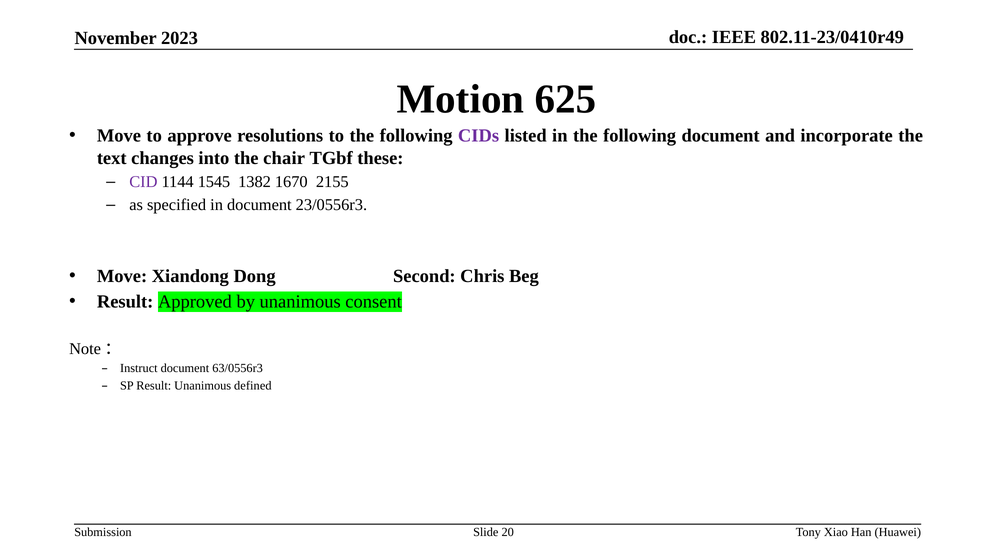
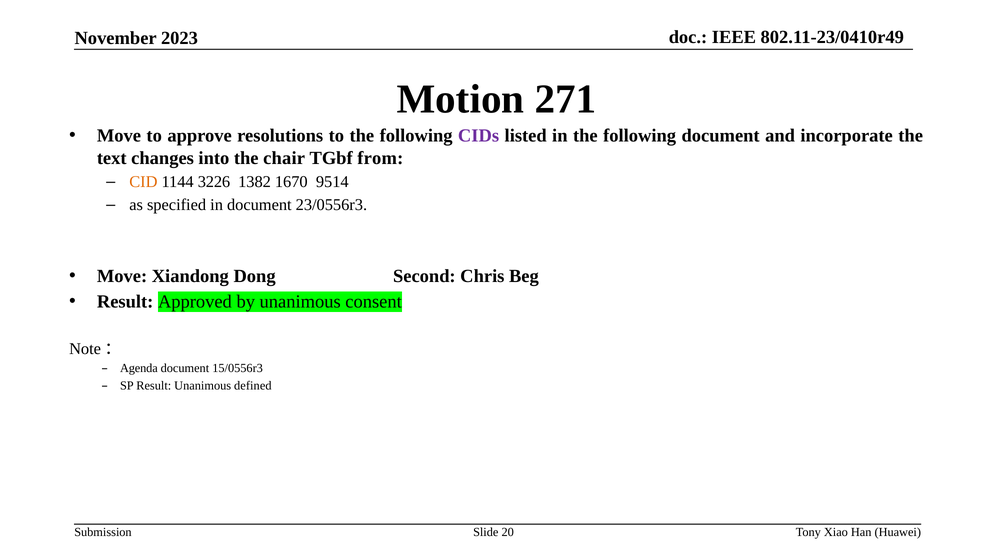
625: 625 -> 271 (565, 99)
these: these -> from (380, 158)
CID colour: purple -> orange (143, 182)
1545: 1545 -> 3226 (214, 182)
2155: 2155 -> 9514 (332, 182)
Instruct: Instruct -> Agenda (139, 369)
63/0556r3: 63/0556r3 -> 15/0556r3 (238, 369)
